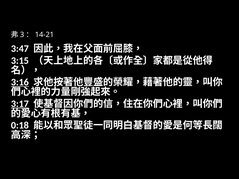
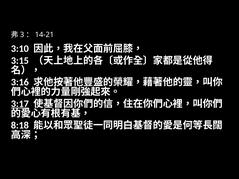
3:47: 3:47 -> 3:10 (20, 49)
3:16 underline: present -> none (20, 82)
0:18: 0:18 -> 8:18 (20, 125)
